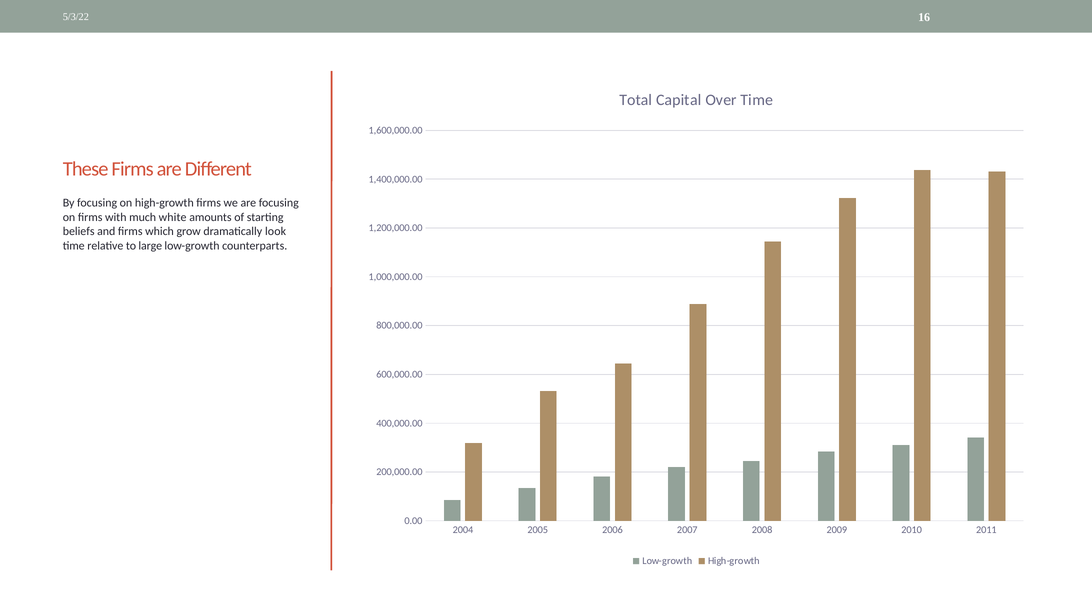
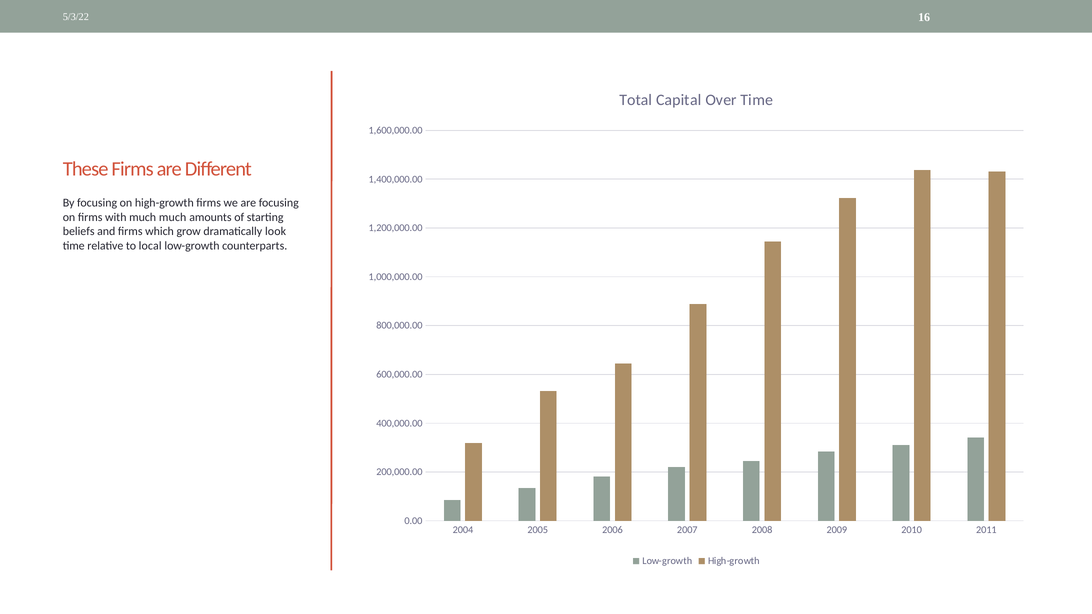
much white: white -> much (173, 217)
large: large -> local (150, 246)
